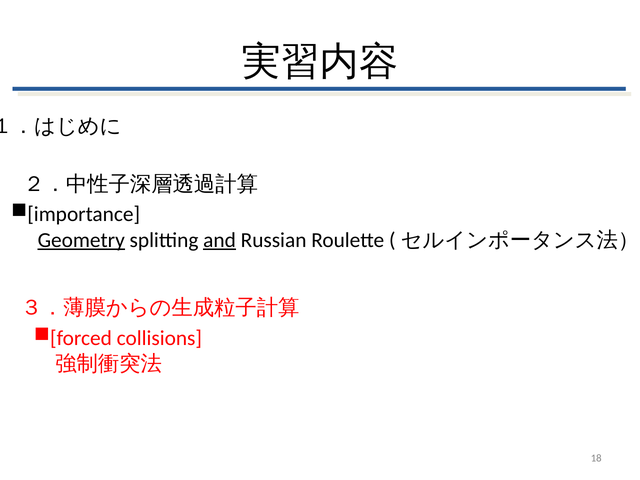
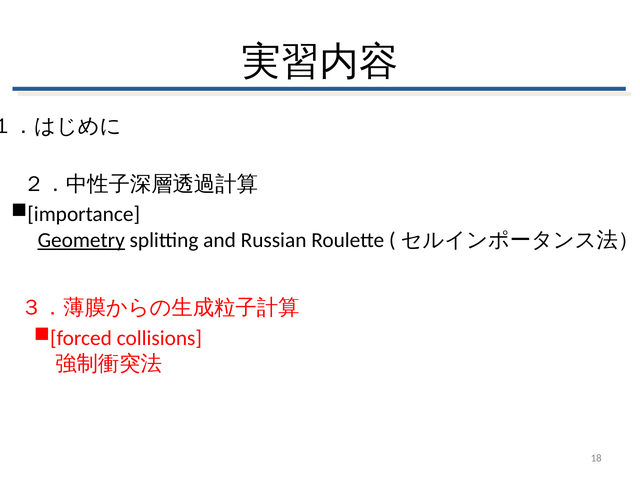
and underline: present -> none (220, 240)
